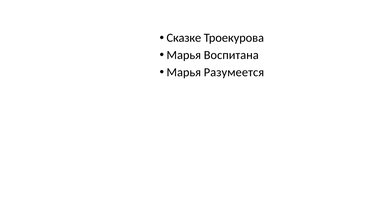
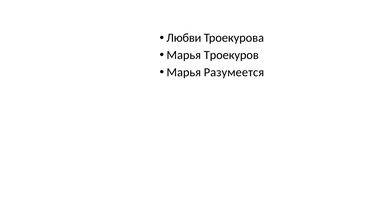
Сказке: Сказке -> Любви (184, 38)
Воспитана: Воспитана -> Троекуров (231, 55)
